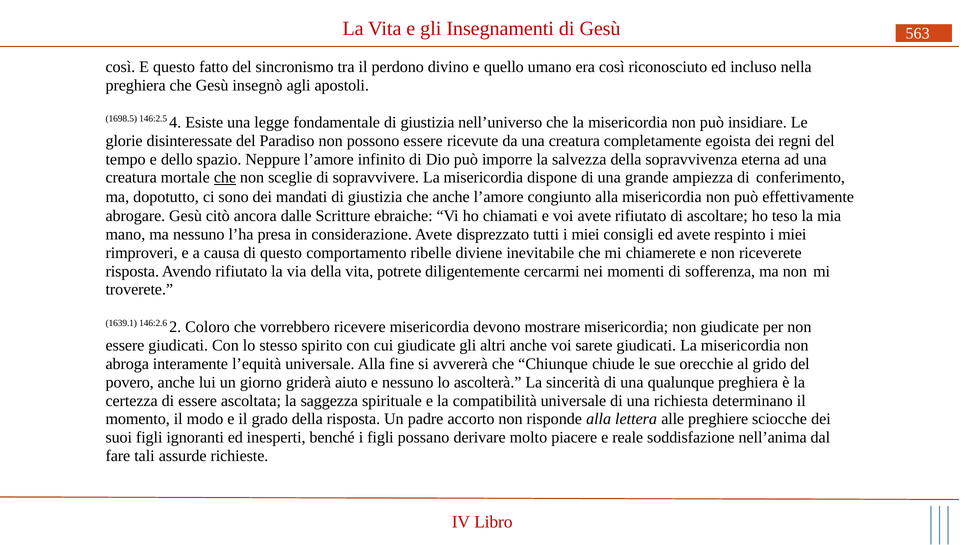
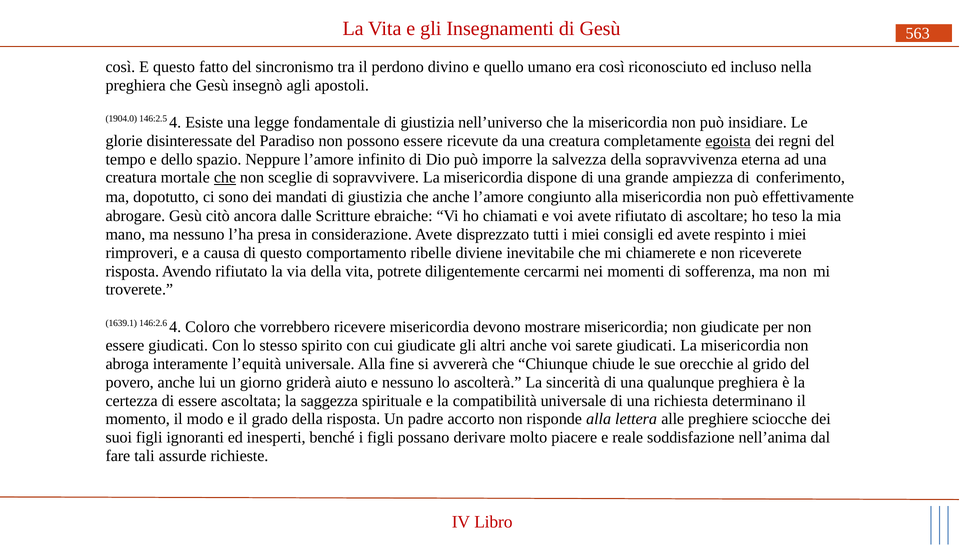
1698.5: 1698.5 -> 1904.0 (121, 118)
egoista underline: none -> present (728, 141)
146:2.6 2: 2 -> 4 (175, 327)
